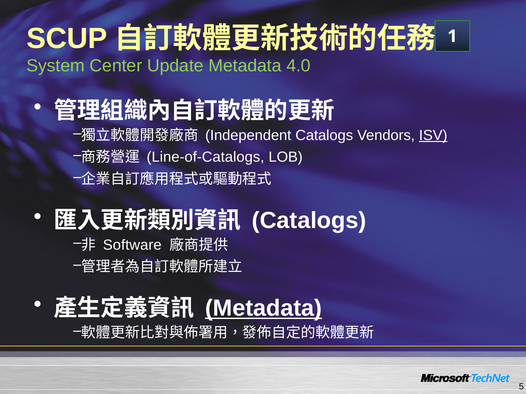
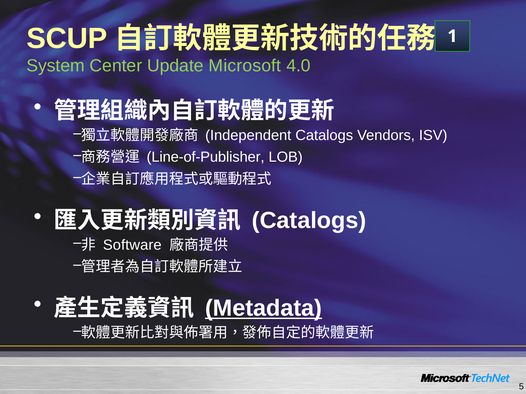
Update Metadata: Metadata -> Microsoft (245, 66)
ISV underline: present -> none (433, 135)
Line-of-Catalogs: Line-of-Catalogs -> Line-of-Publisher (206, 157)
